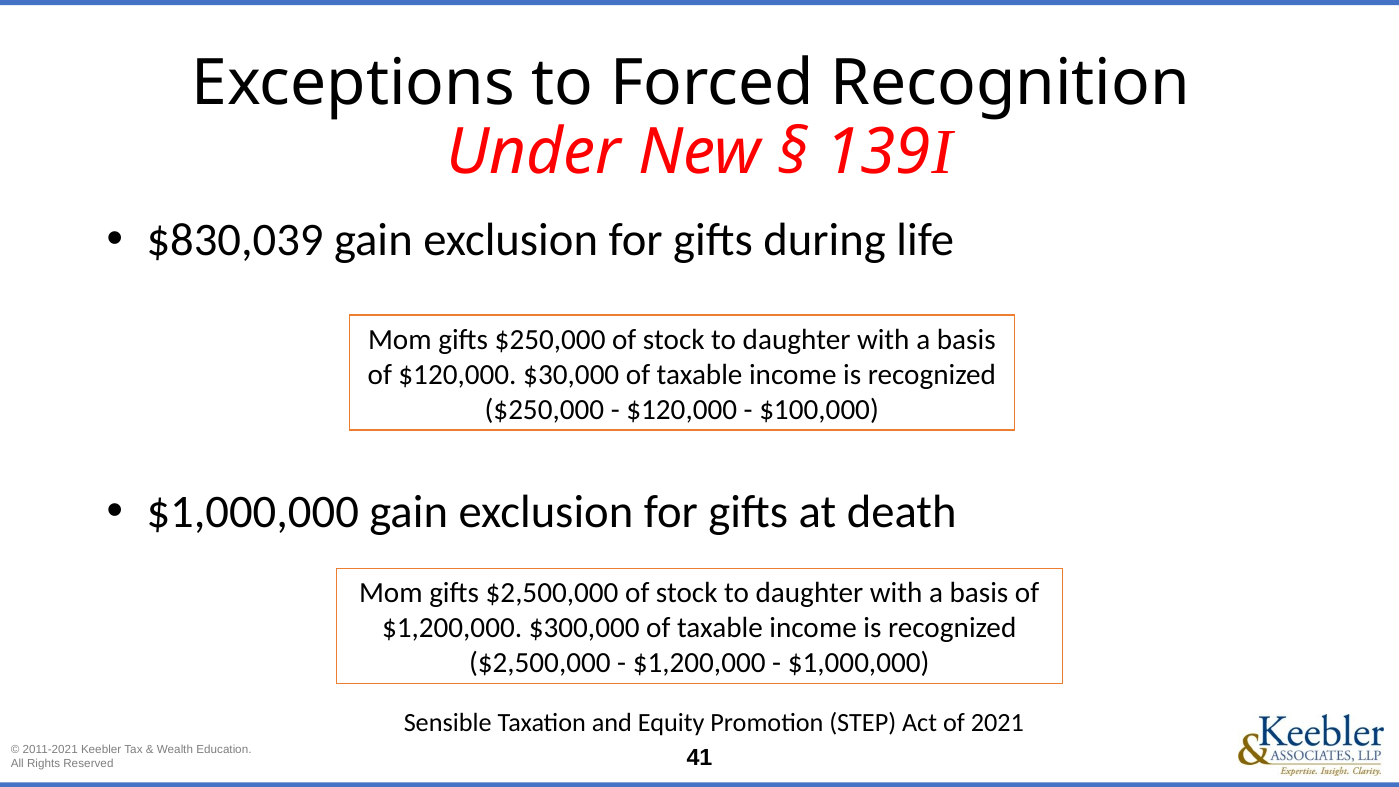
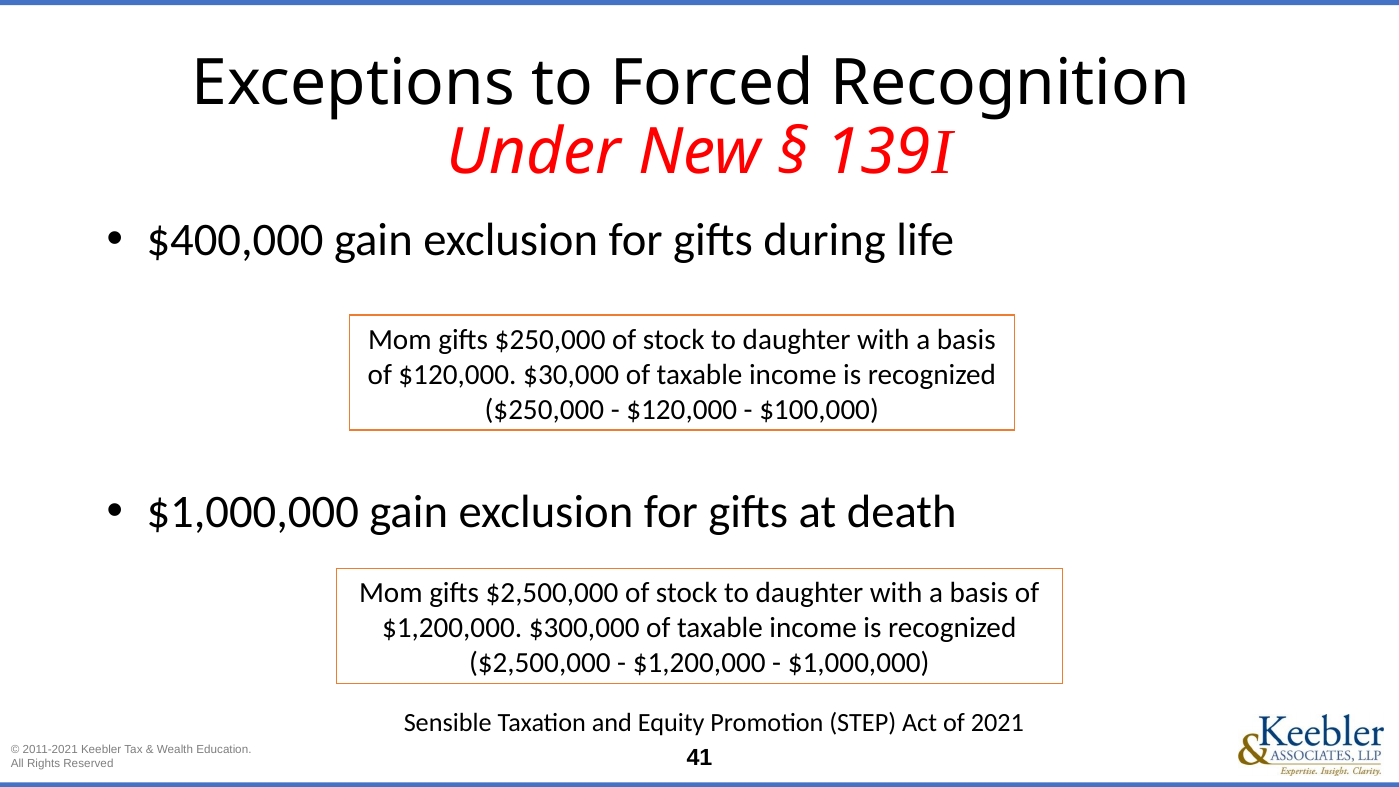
$830,039: $830,039 -> $400,000 (235, 240)
